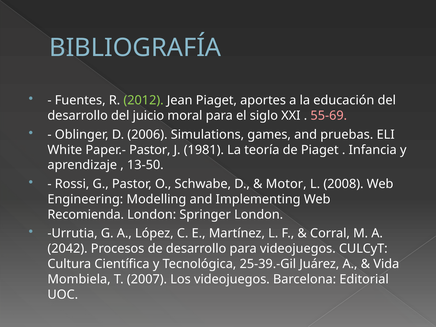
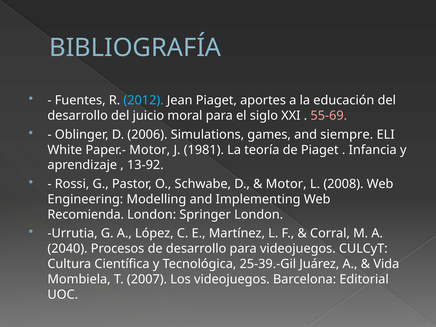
2012 colour: light green -> light blue (144, 100)
pruebas: pruebas -> siempre (347, 135)
Paper.- Pastor: Pastor -> Motor (150, 150)
13-50: 13-50 -> 13-92 (145, 165)
2042: 2042 -> 2040 (68, 249)
